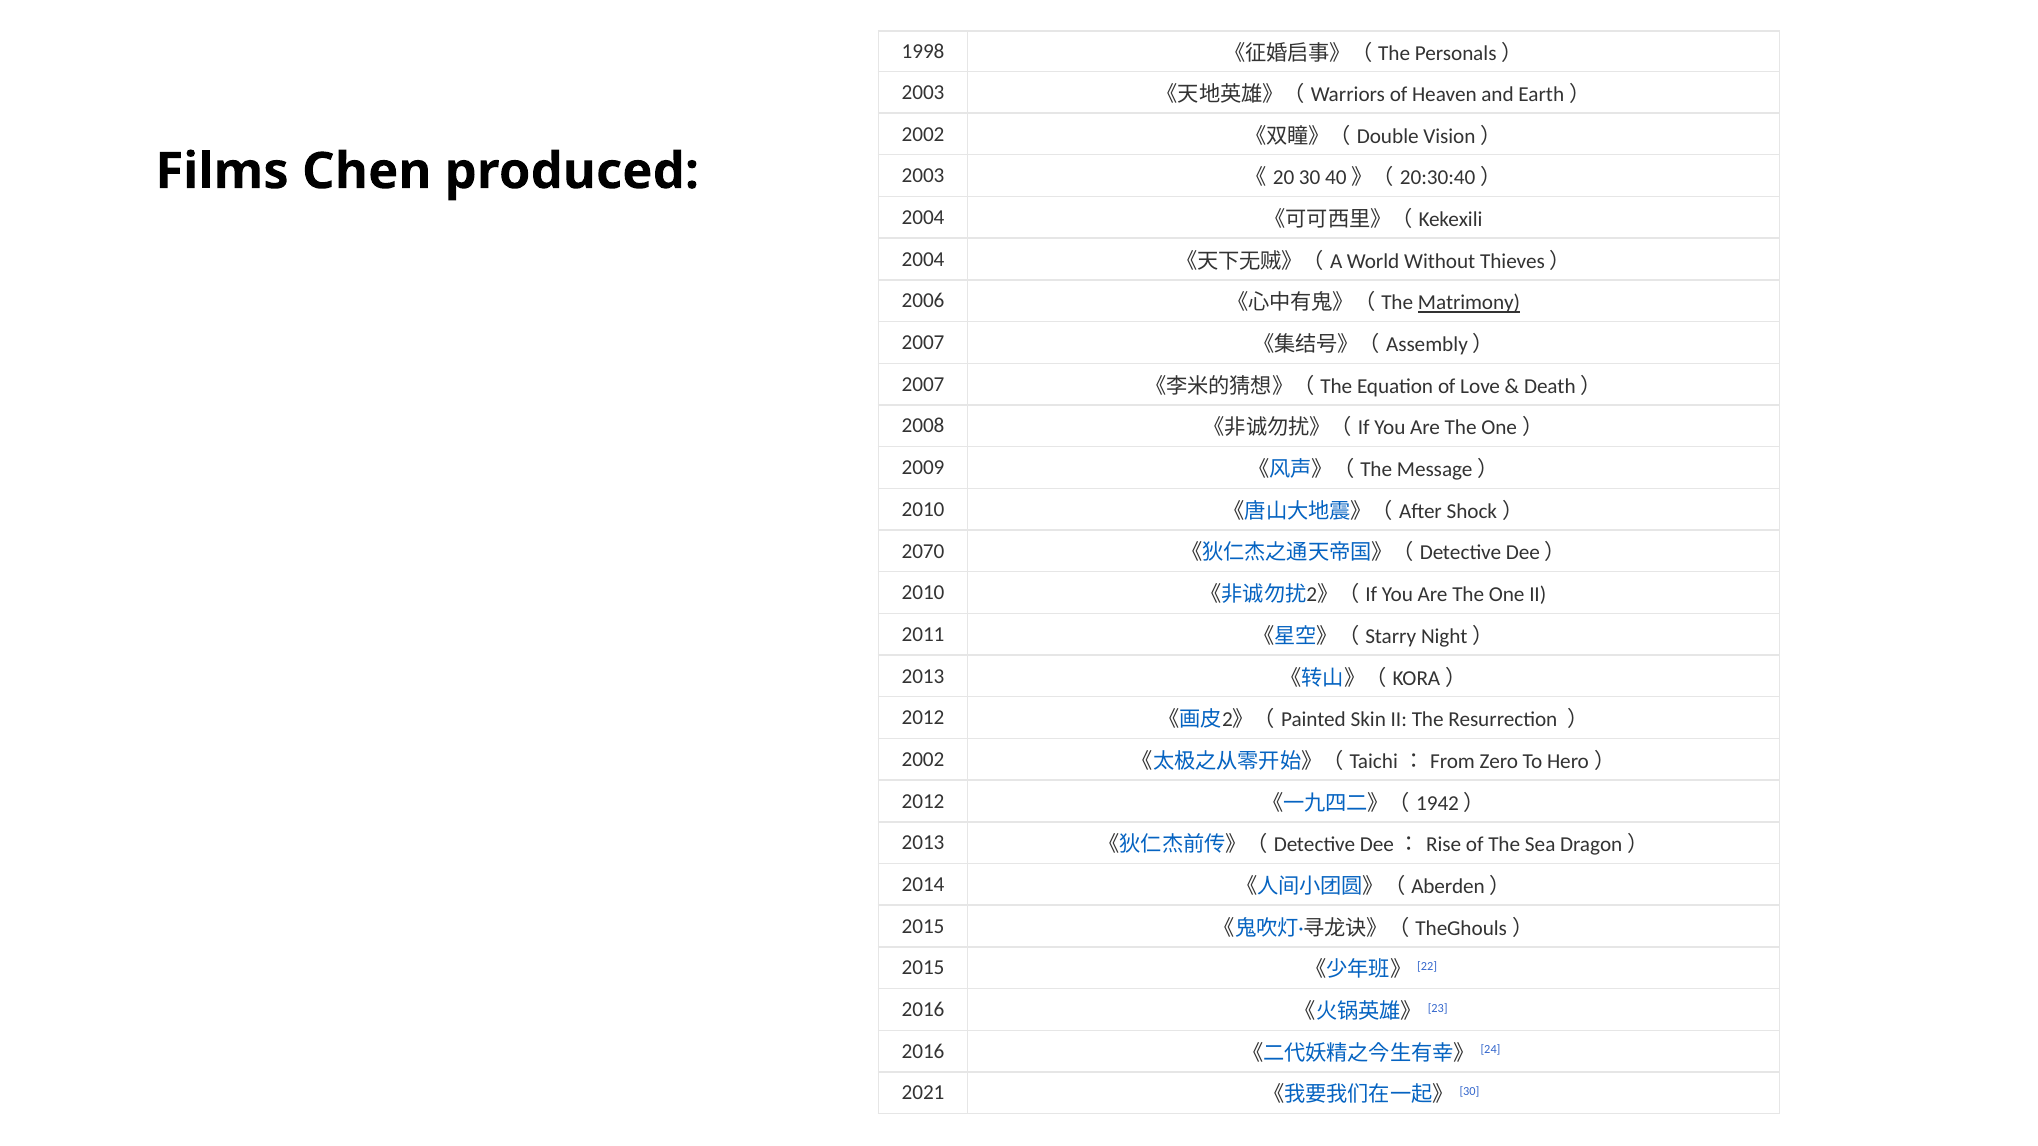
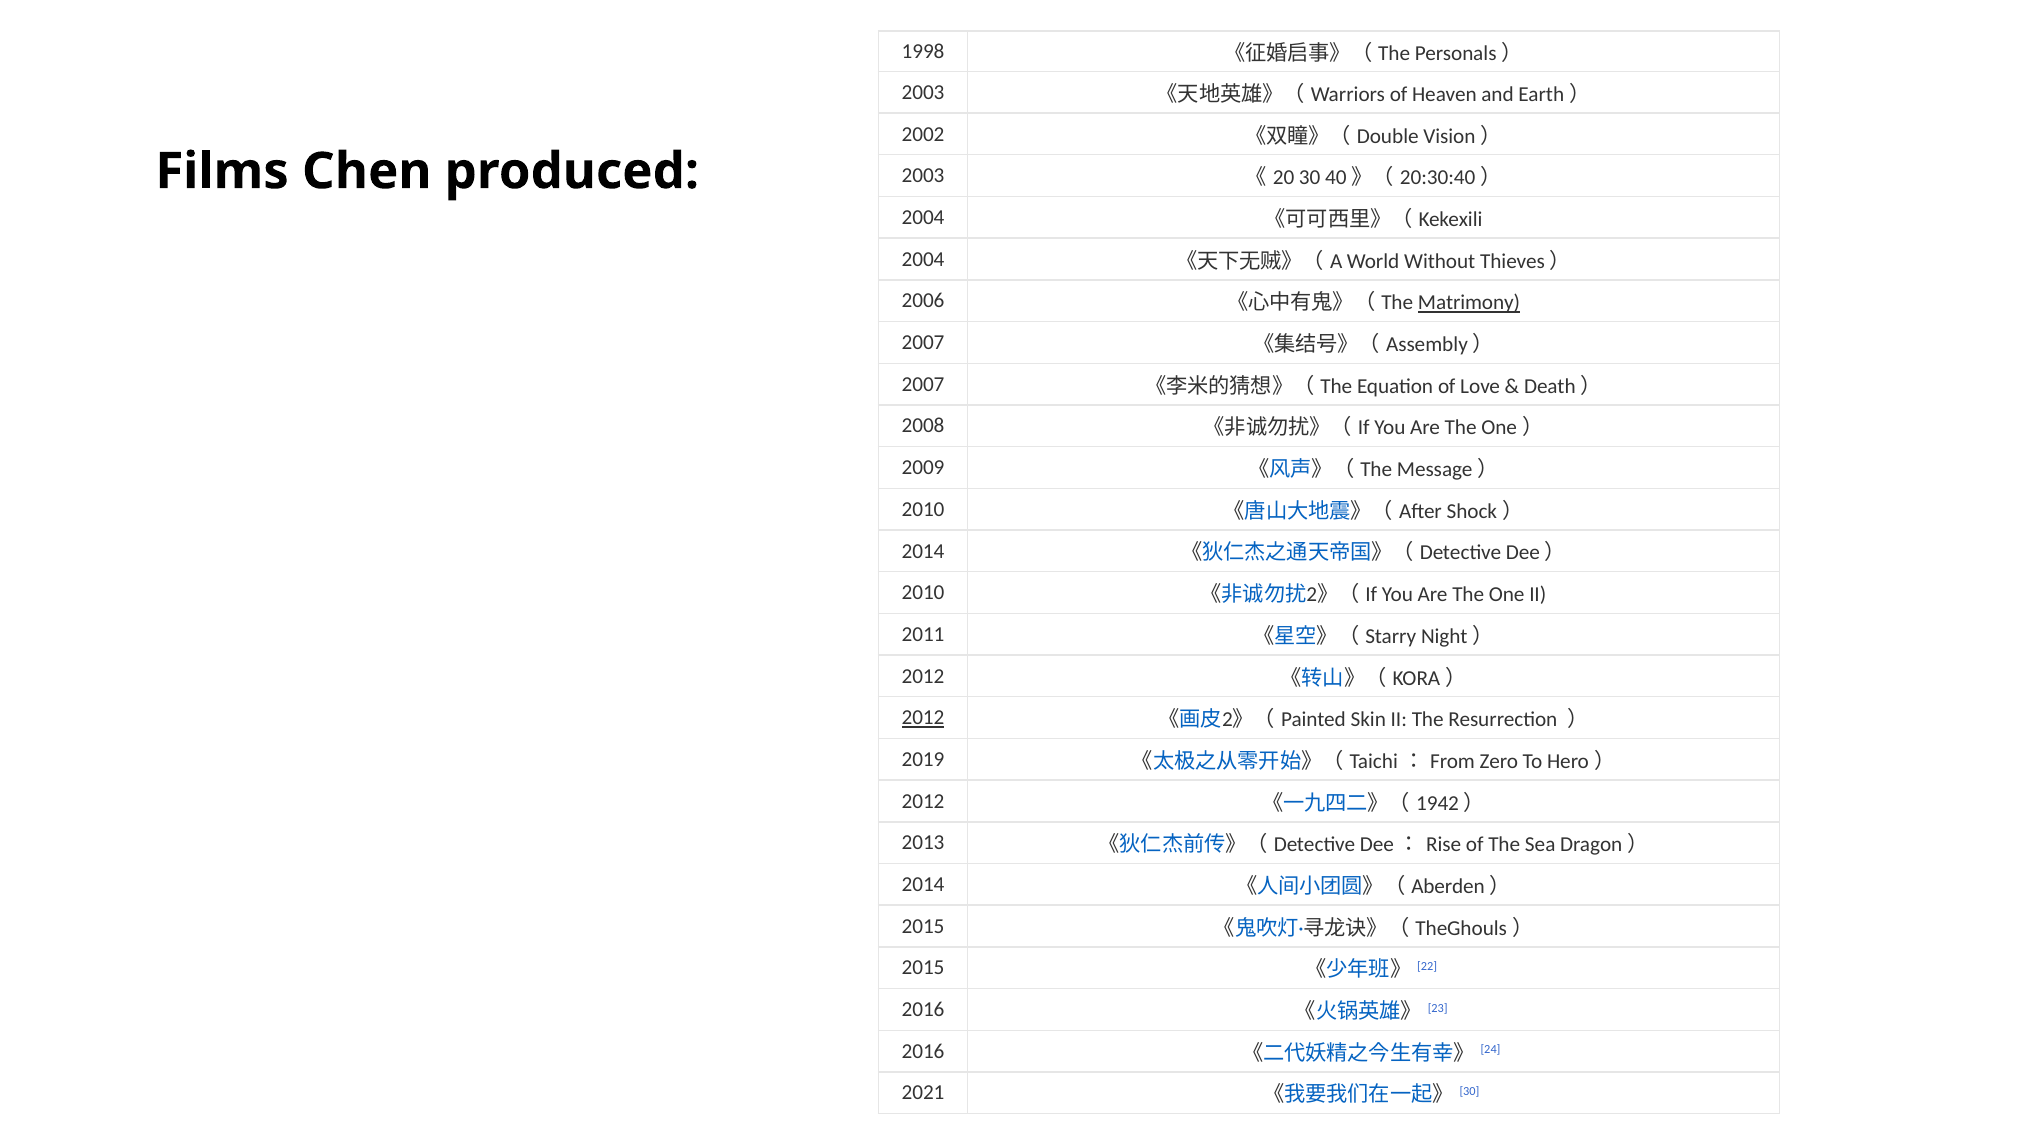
2070: 2070 -> 2014 (923, 551)
2013: 2013 -> 2012 (923, 676)
2012 underline: none -> present (923, 718)
2002: 2002 -> 2019 (923, 760)
